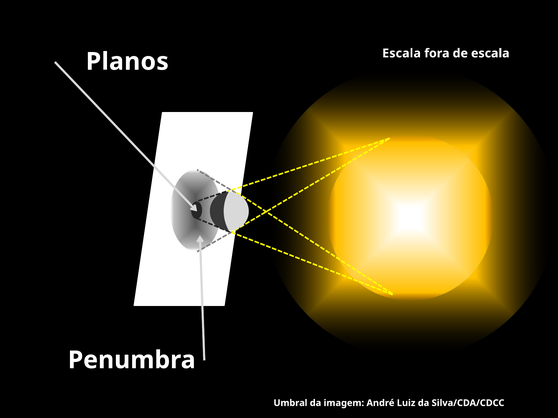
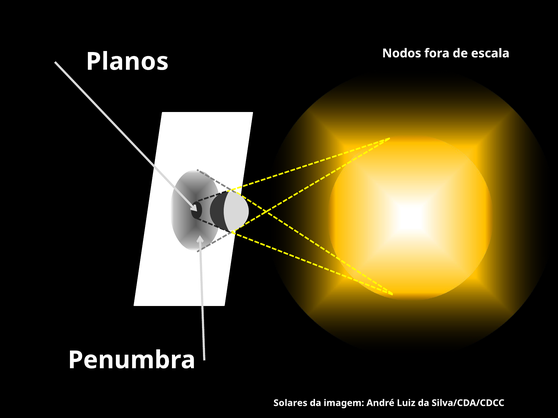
Escala: Escala -> Nodos (402, 53)
Umbral: Umbral -> Solares (290, 403)
